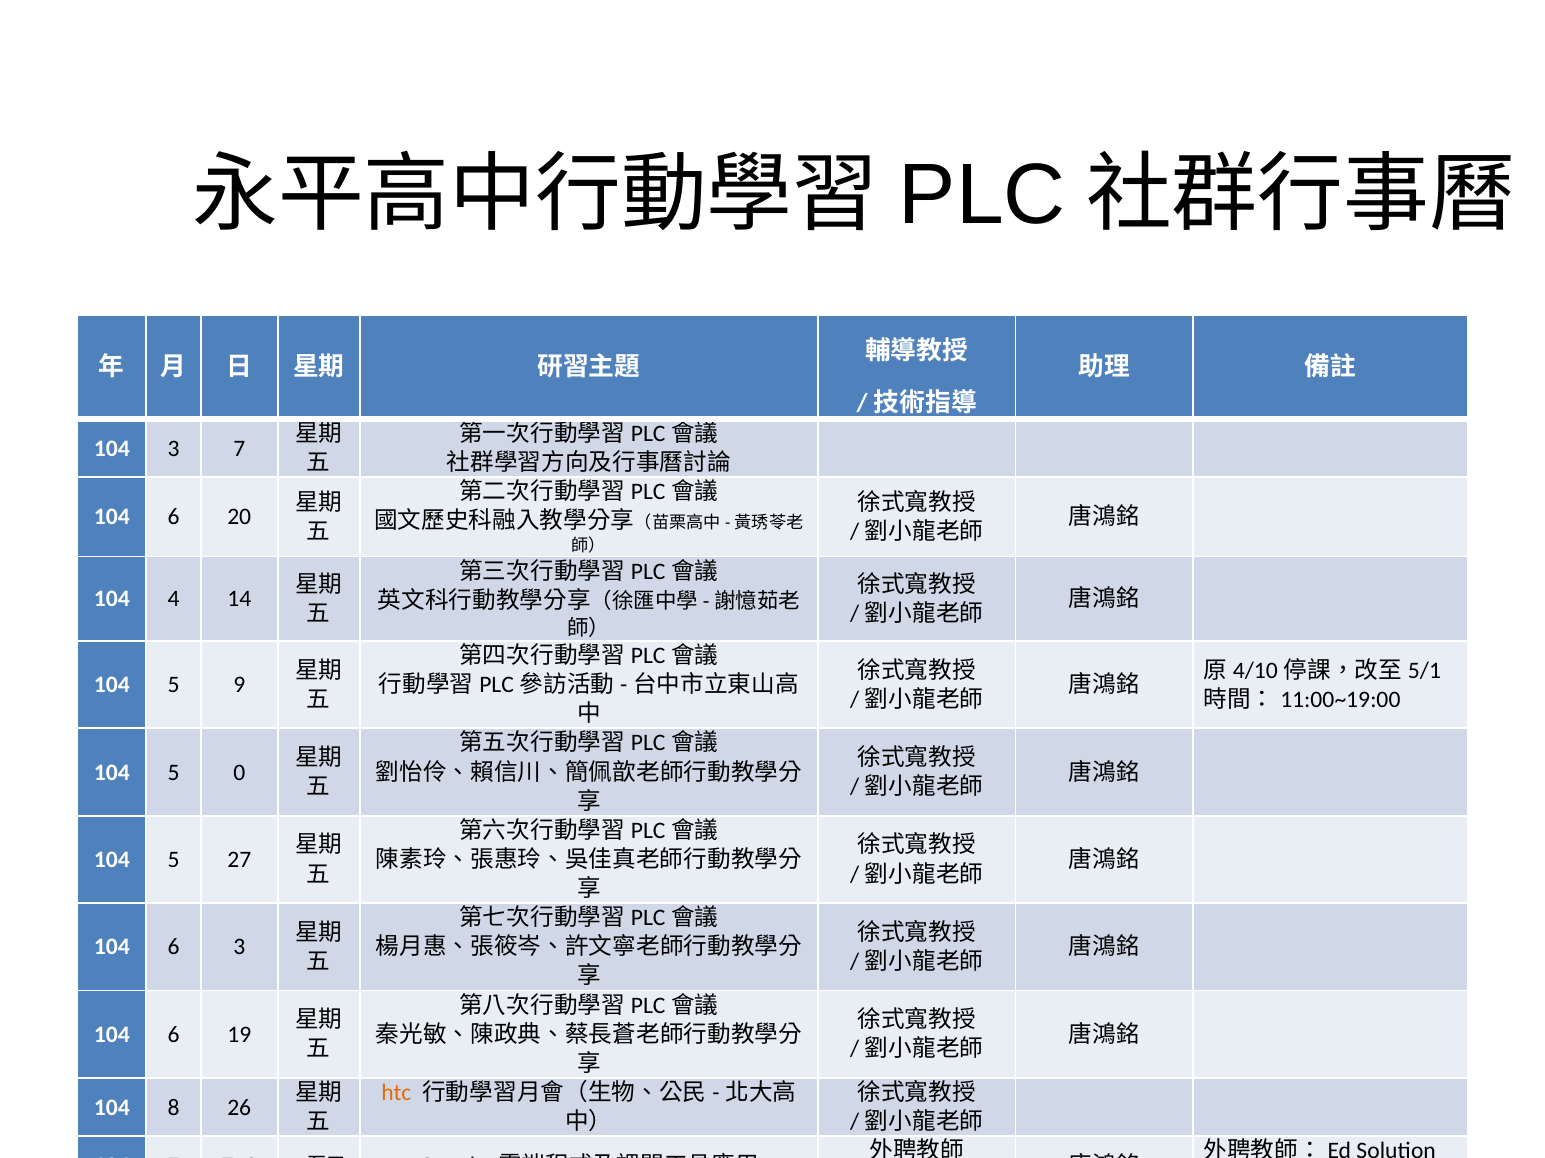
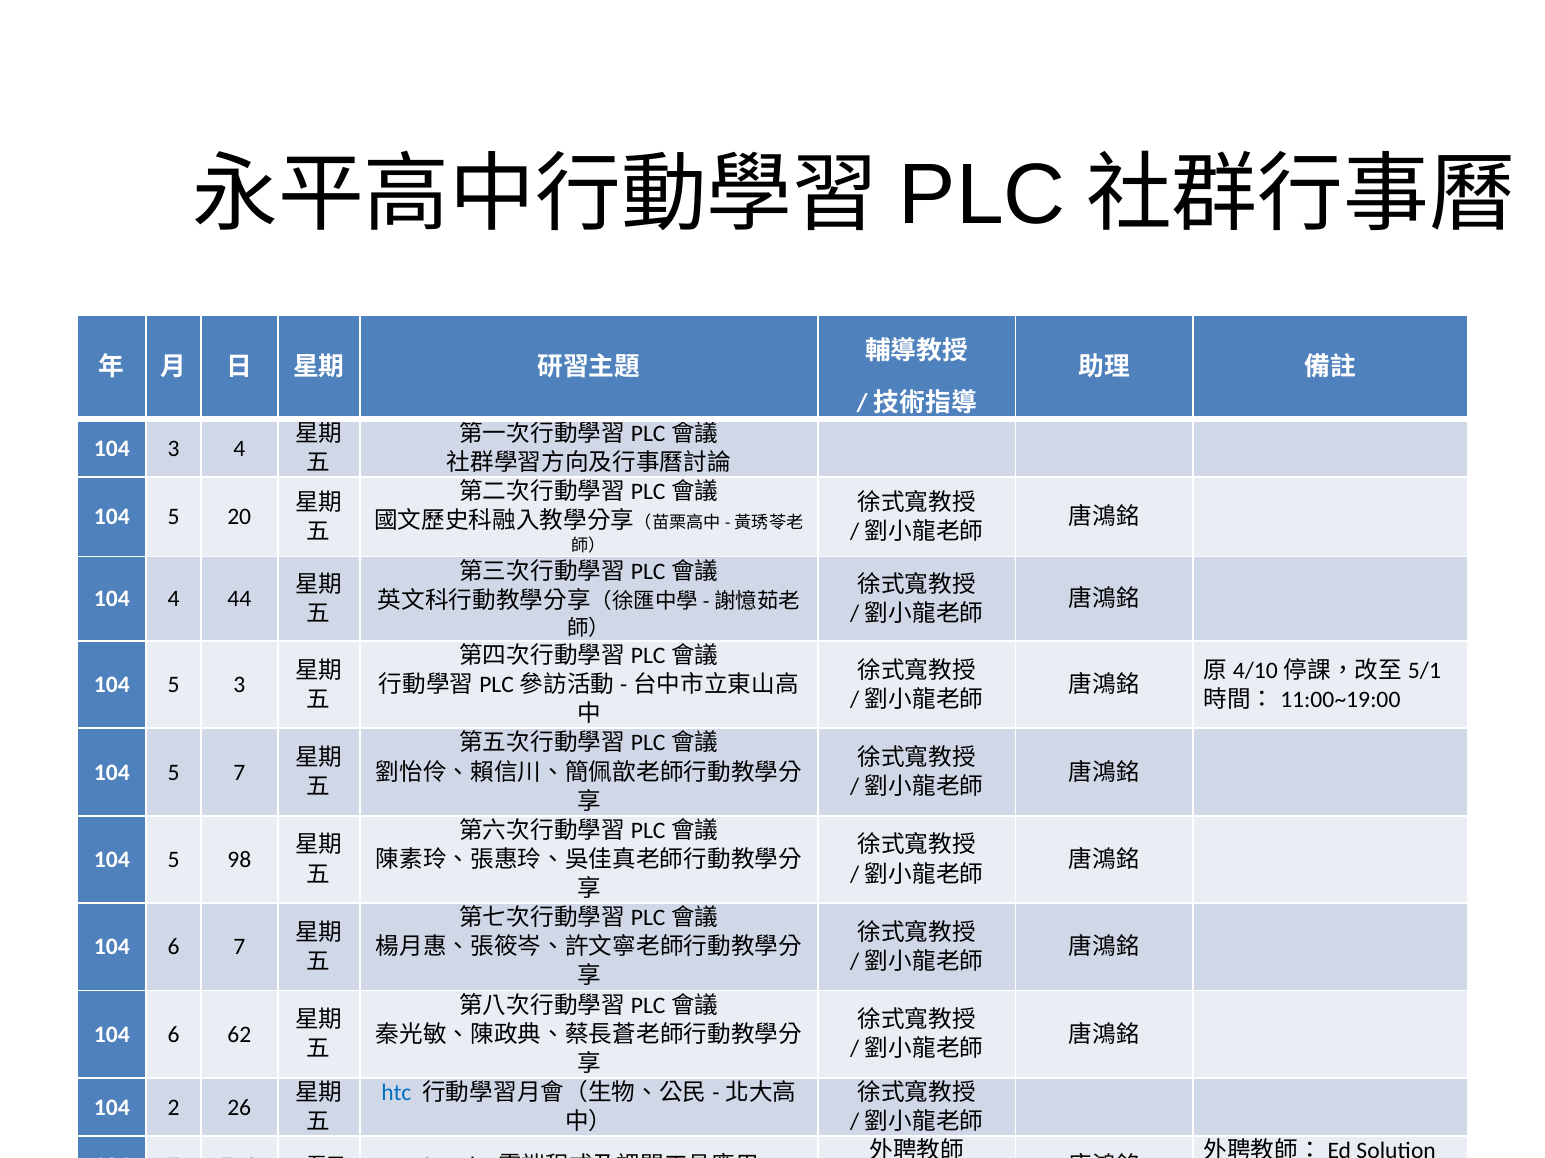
3 7: 7 -> 4 (239, 449)
6: 6 -> 5 (174, 517)
14: 14 -> 44 (239, 599)
5 9: 9 -> 3 (239, 685)
5 0: 0 -> 7 (239, 773)
27: 27 -> 98 (239, 860)
6 3: 3 -> 7 (239, 948)
19: 19 -> 62 (239, 1035)
htc colour: orange -> blue (396, 1093)
8: 8 -> 2 (174, 1108)
